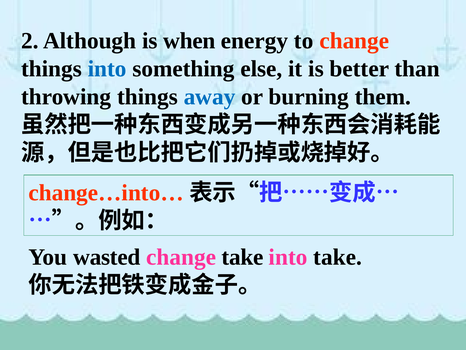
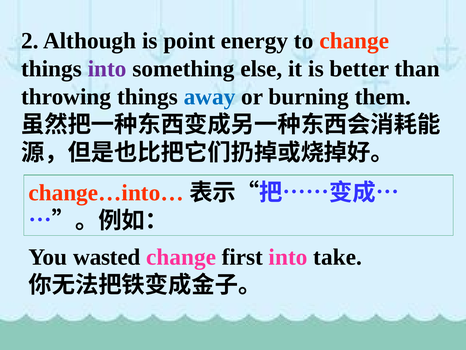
when: when -> point (189, 41)
into colour: blue -> purple (107, 69)
change take: take -> first (242, 257)
